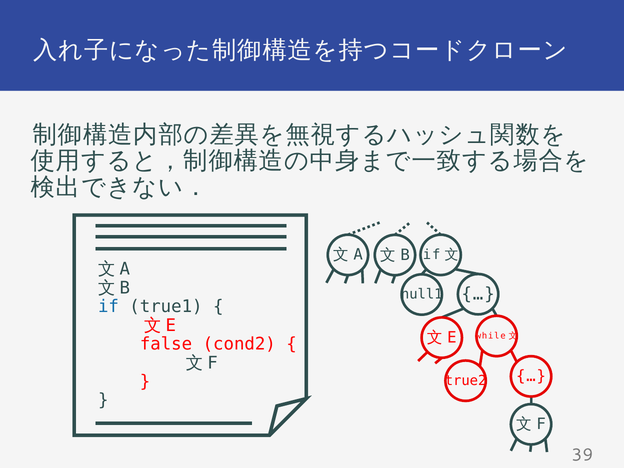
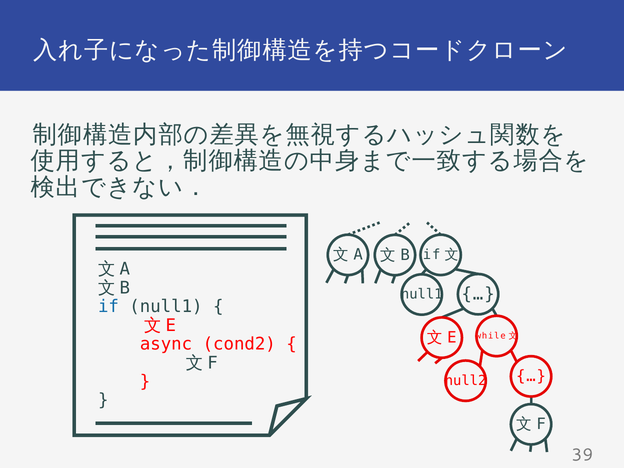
if true1: true1 -> null1 (166, 307)
false: false -> async (166, 344)
true2: true2 -> null2 (466, 381)
